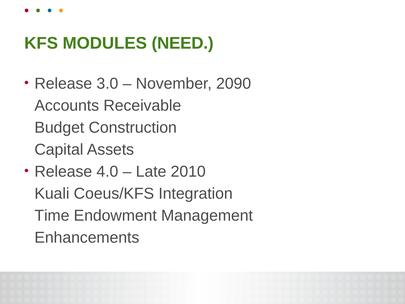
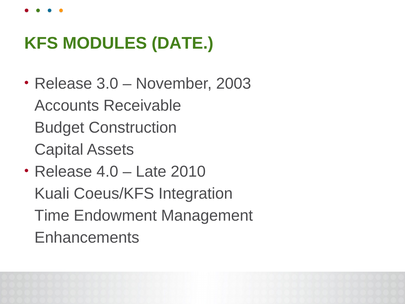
NEED: NEED -> DATE (183, 43)
2090: 2090 -> 2003 (234, 83)
